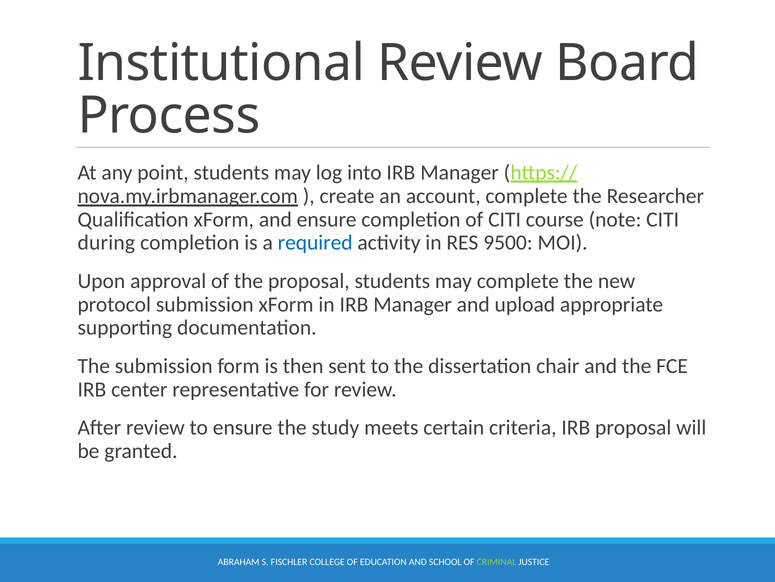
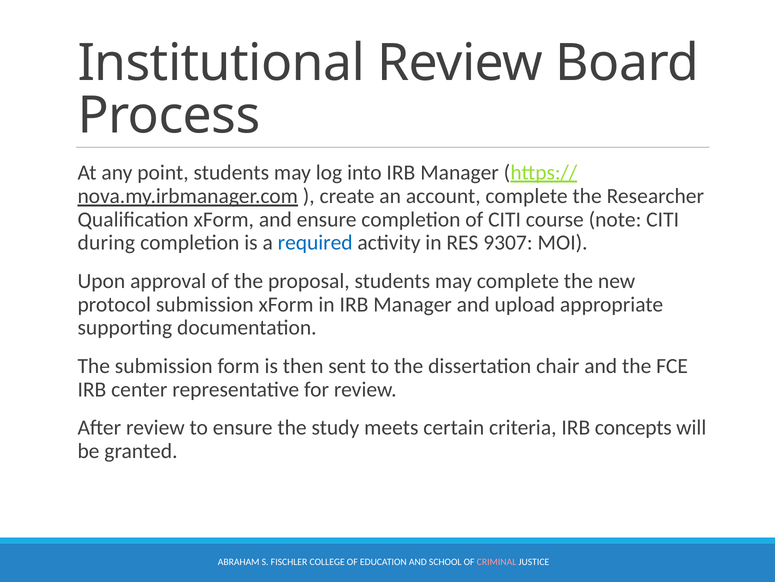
9500: 9500 -> 9307 (508, 243)
IRB proposal: proposal -> concepts (633, 427)
CRIMINAL colour: light green -> pink (497, 561)
